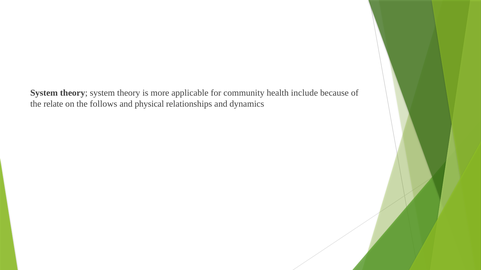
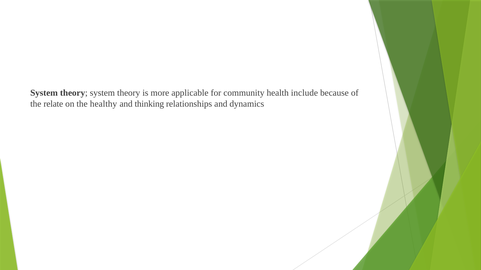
follows: follows -> healthy (104, 104)
physical: physical -> thinking (149, 104)
